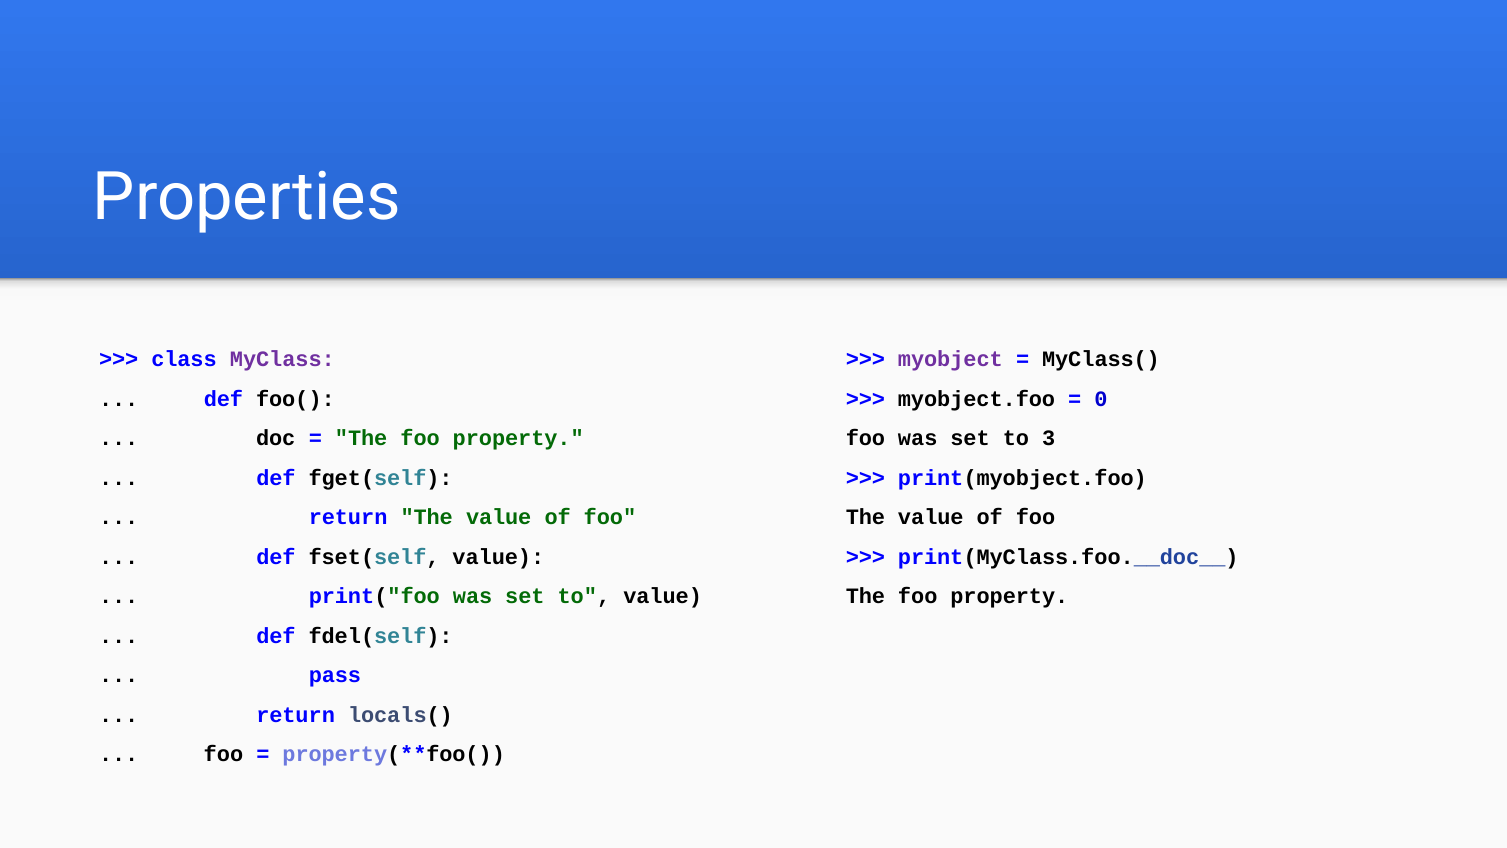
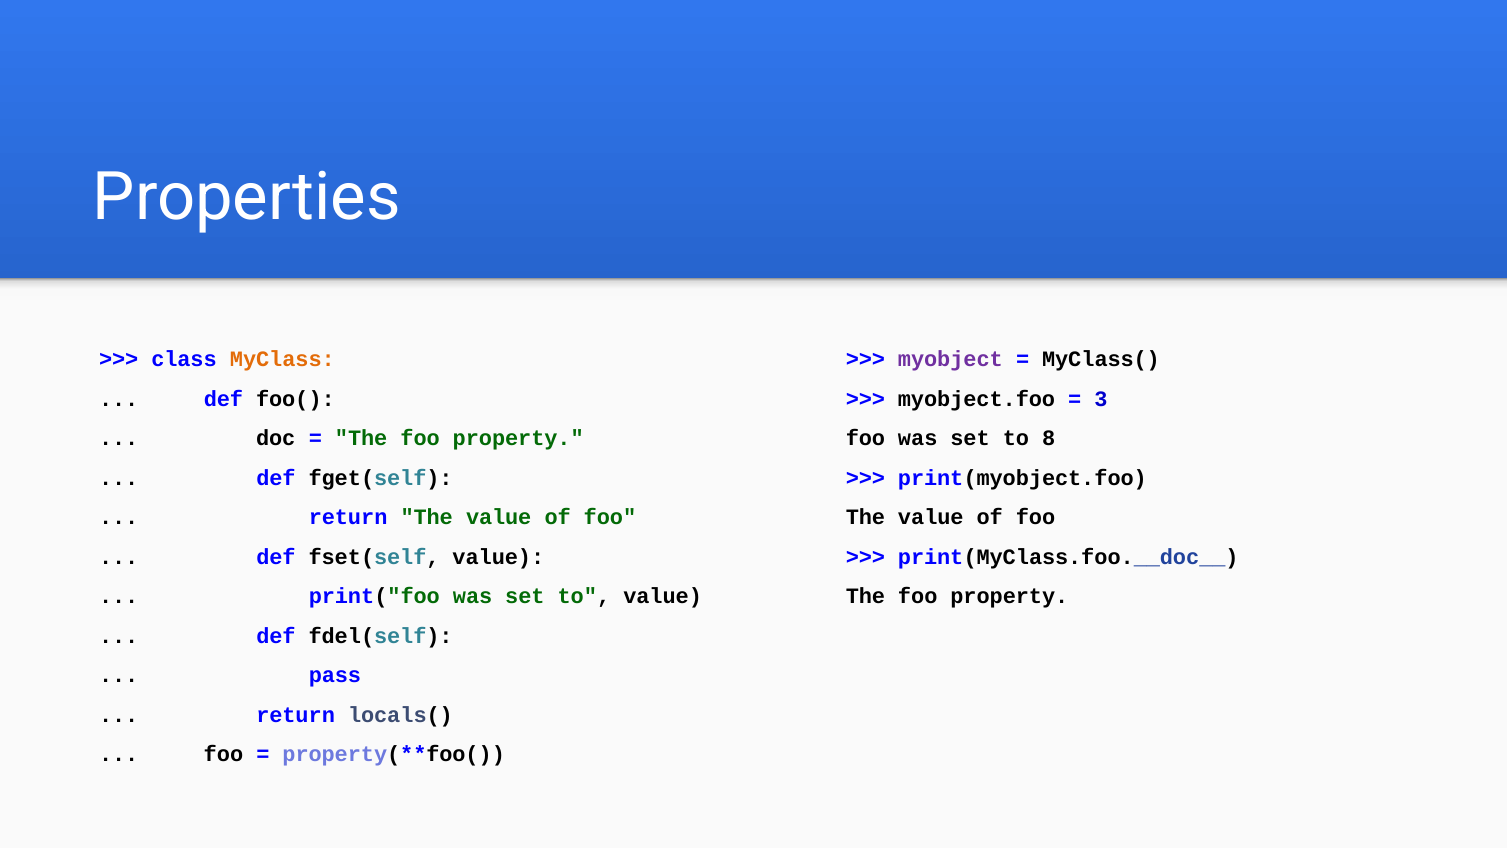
MyClass colour: purple -> orange (282, 359)
0: 0 -> 3 (1101, 399)
3: 3 -> 8 (1049, 438)
